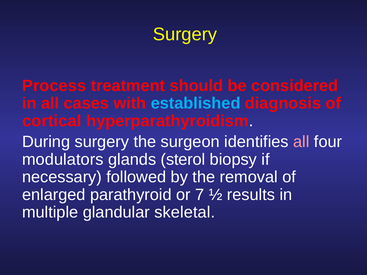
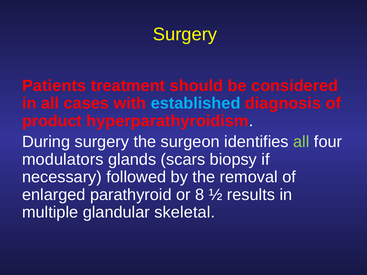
Process: Process -> Patients (54, 86)
cortical: cortical -> product (52, 121)
all colour: pink -> light green (301, 142)
sterol: sterol -> scars (183, 160)
7: 7 -> 8 (200, 195)
